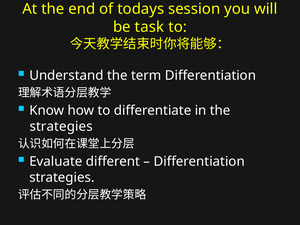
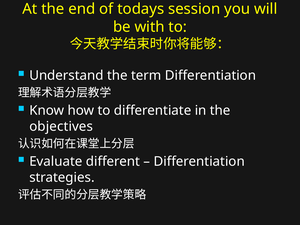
task: task -> with (150, 27)
strategies: strategies -> objectives (61, 126)
